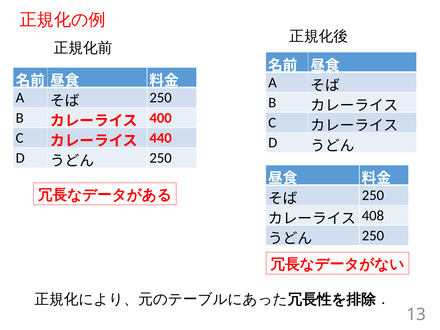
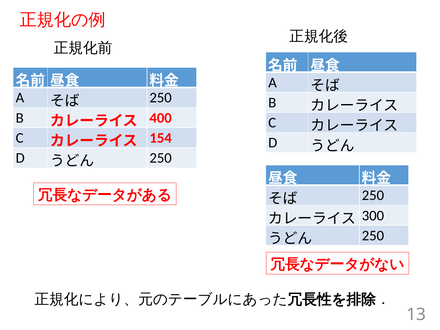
440: 440 -> 154 (161, 138)
408: 408 -> 300 (373, 216)
